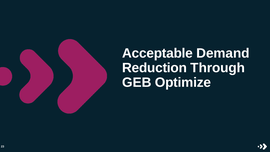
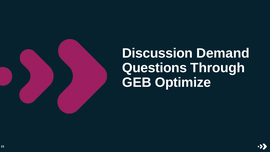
Acceptable: Acceptable -> Discussion (157, 53)
Reduction: Reduction -> Questions (154, 68)
